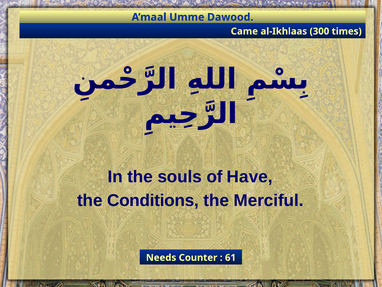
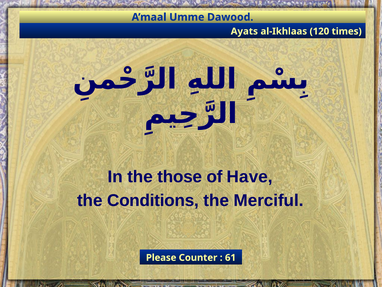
Came: Came -> Ayats (244, 31)
300: 300 -> 120 (319, 31)
souls: souls -> those (180, 176)
Needs: Needs -> Please (161, 257)
